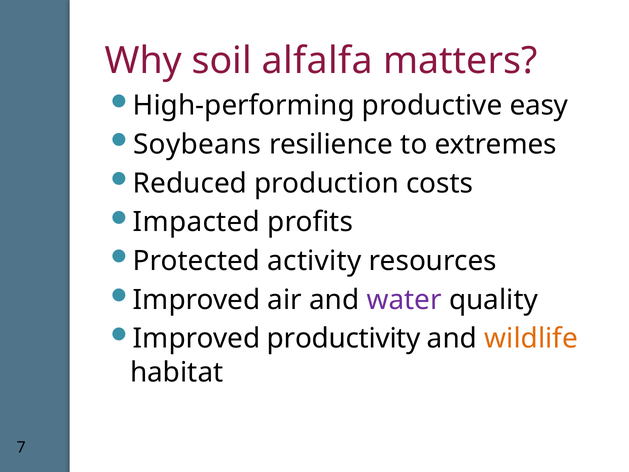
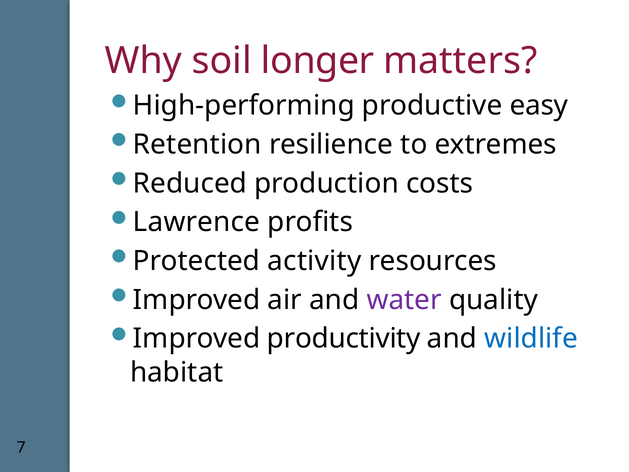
alfalfa: alfalfa -> longer (318, 61)
Soybeans: Soybeans -> Retention (197, 145)
Impacted: Impacted -> Lawrence (196, 222)
wildlife colour: orange -> blue (531, 339)
